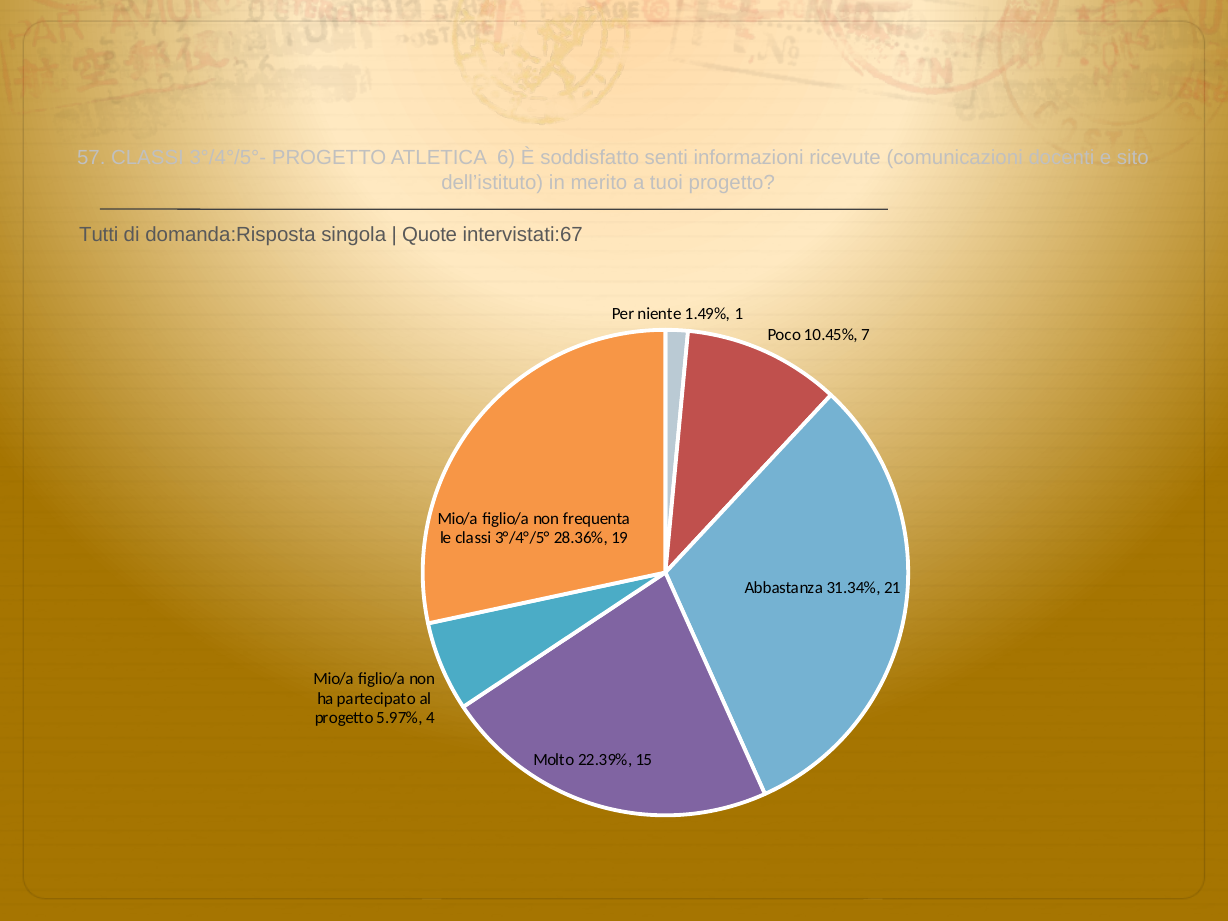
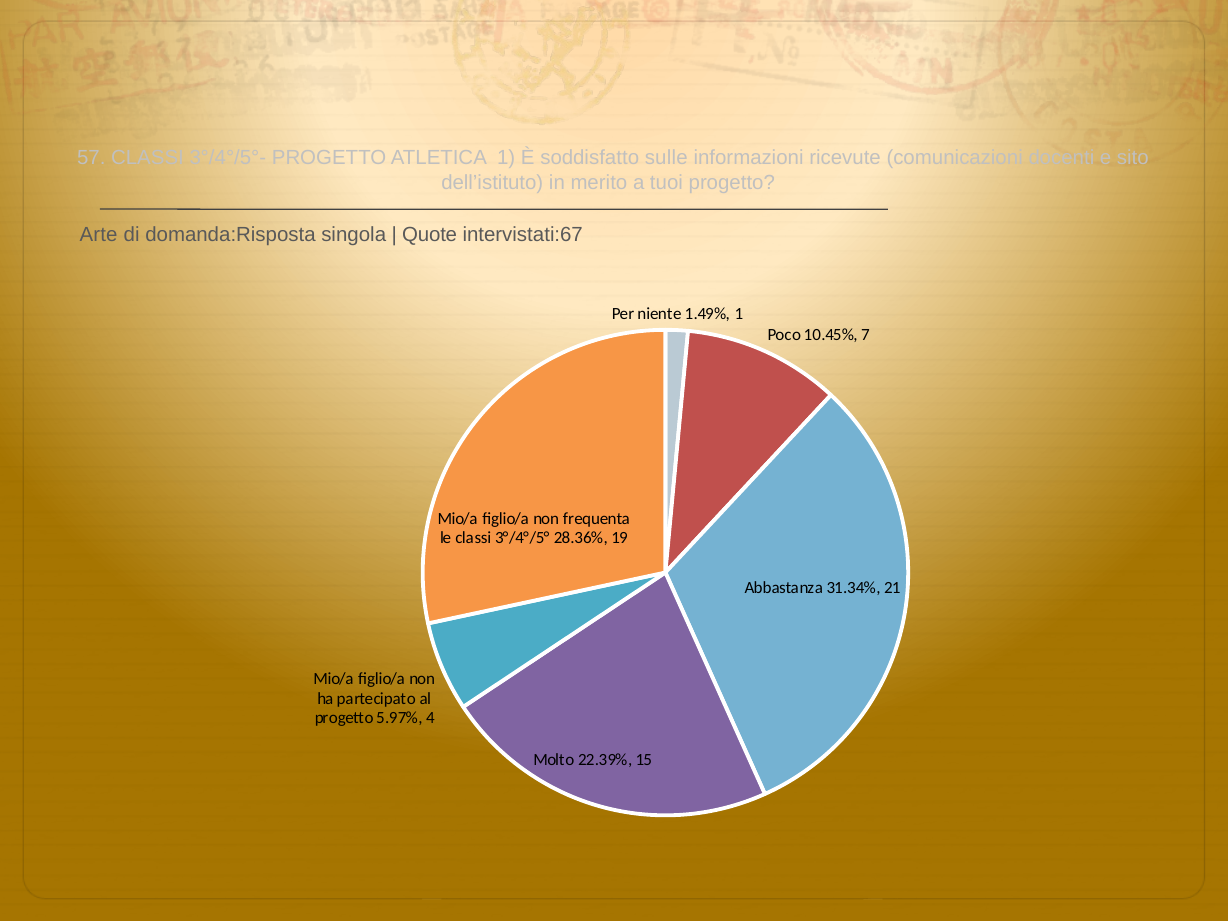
ATLETICA 6: 6 -> 1 (506, 158)
senti: senti -> sulle (666, 158)
Tutti: Tutti -> Arte (99, 235)
